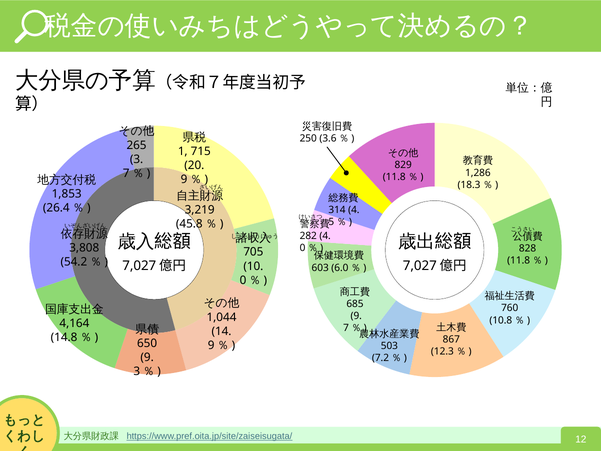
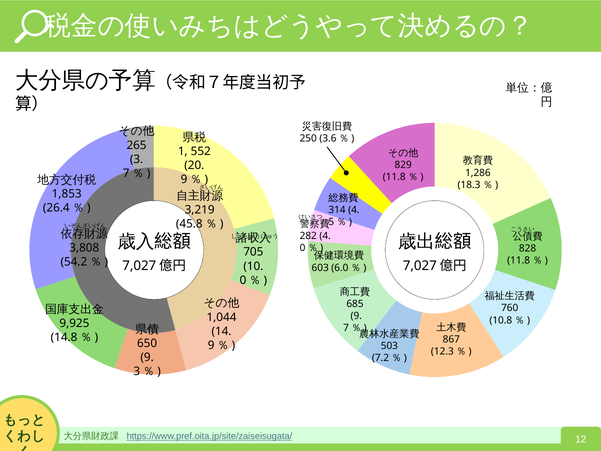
715: 715 -> 552 (201, 151)
4,164: 4,164 -> 9,925 (74, 323)
